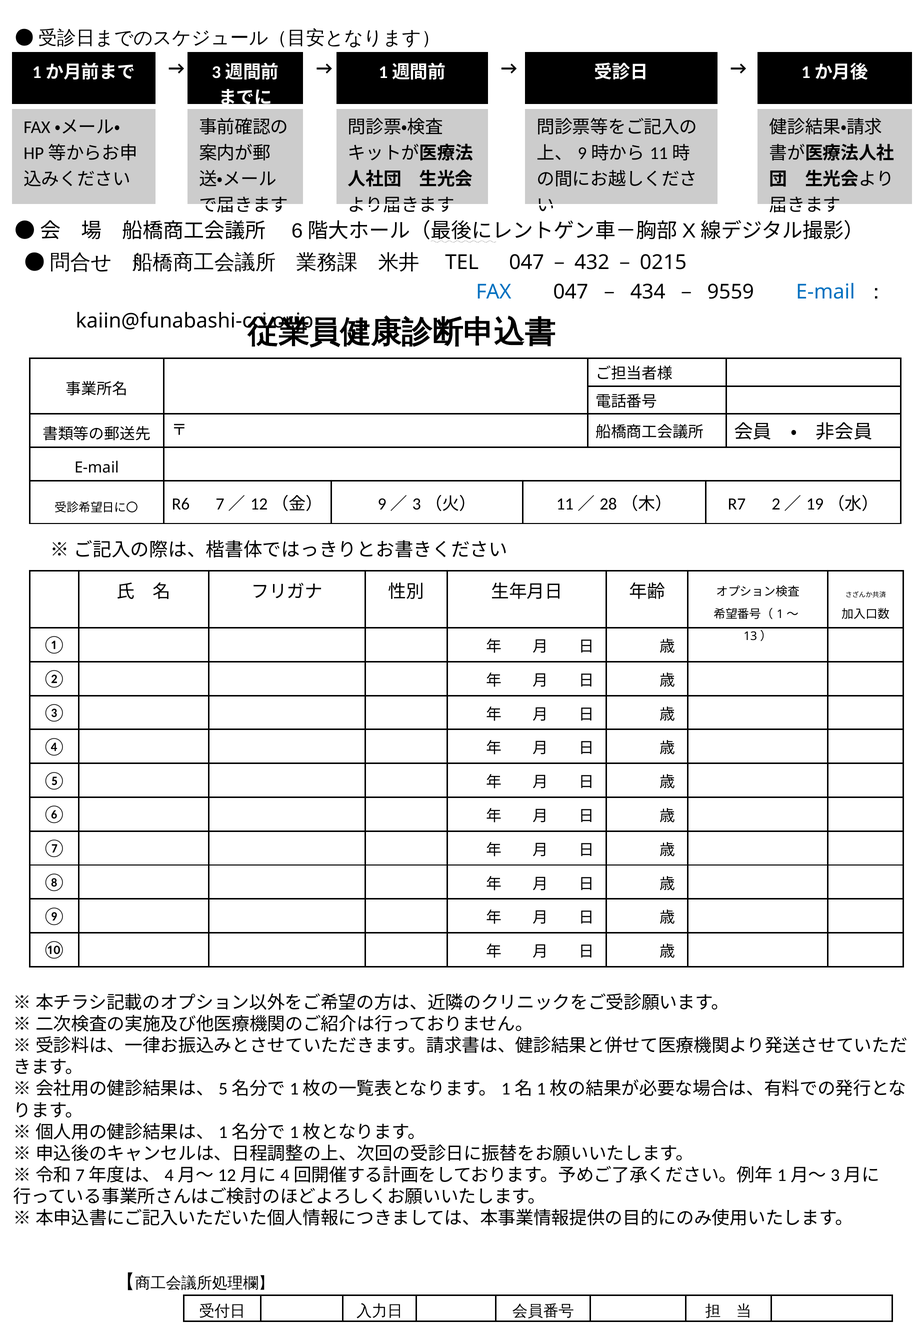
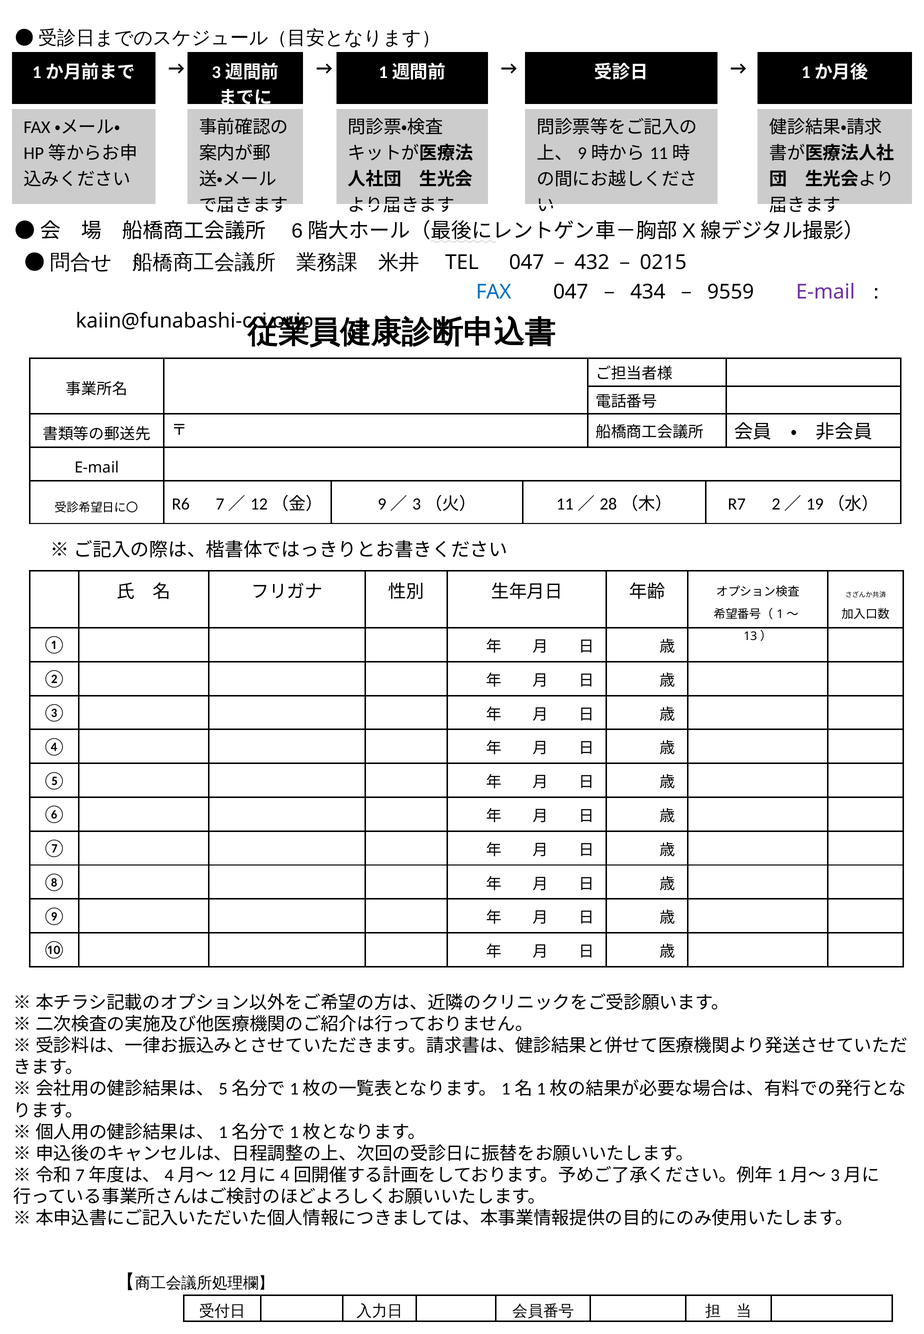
E-mail colour: blue -> purple (826, 292)
